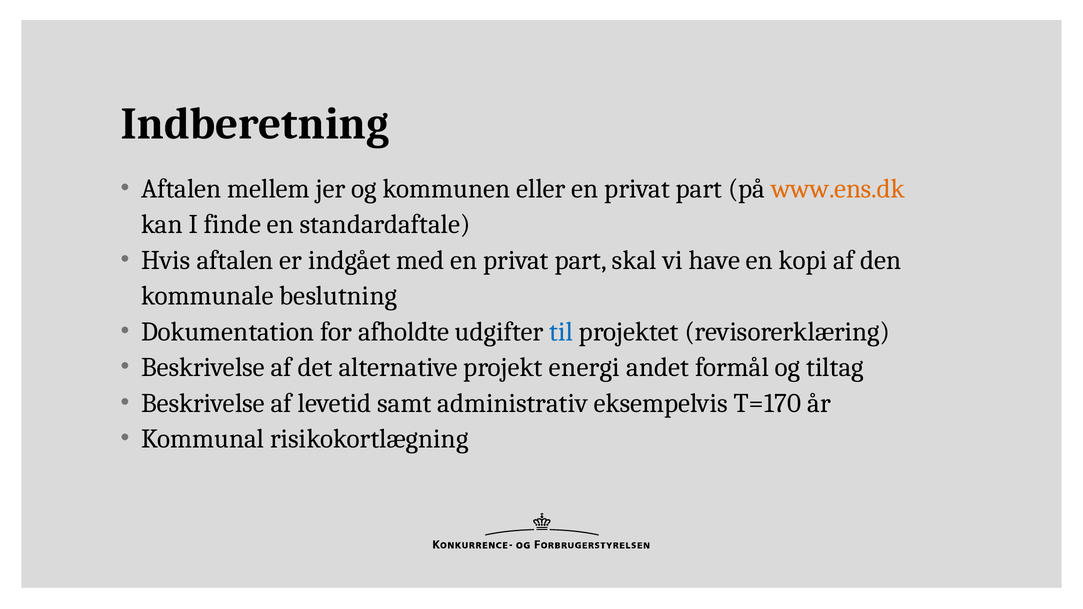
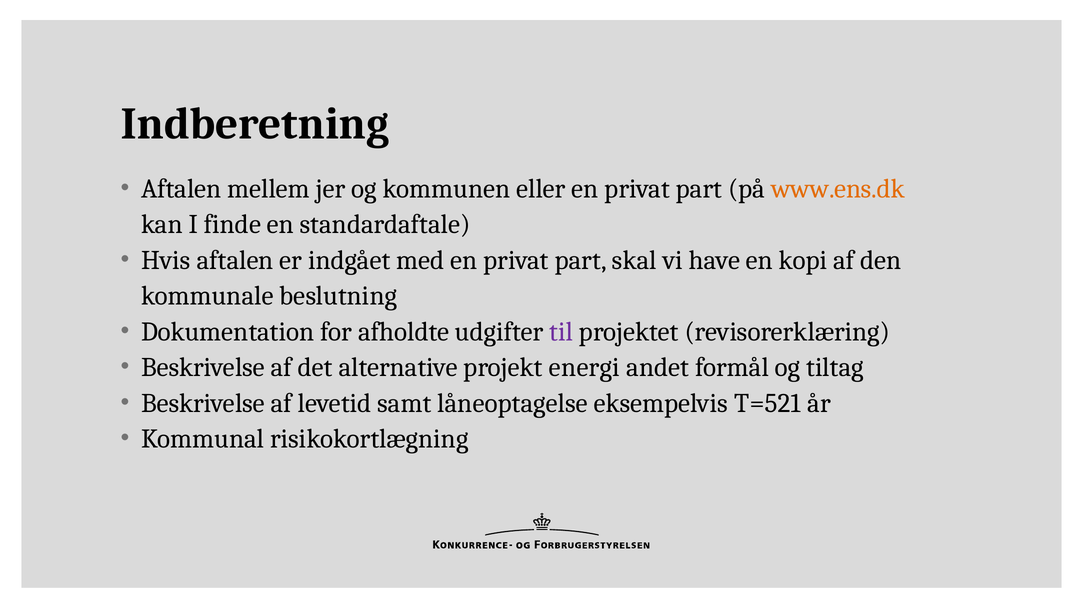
til colour: blue -> purple (561, 332)
administrativ: administrativ -> låneoptagelse (513, 403)
T=170: T=170 -> T=521 (767, 403)
